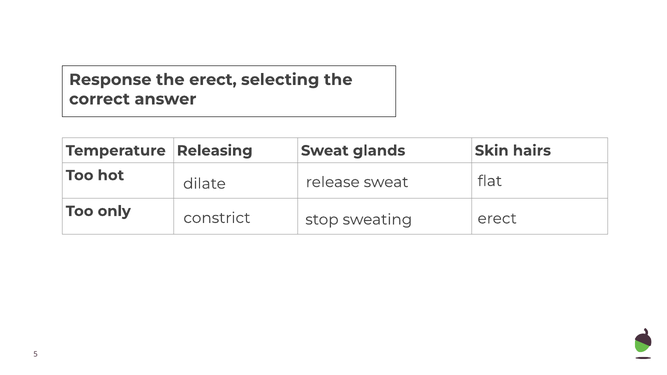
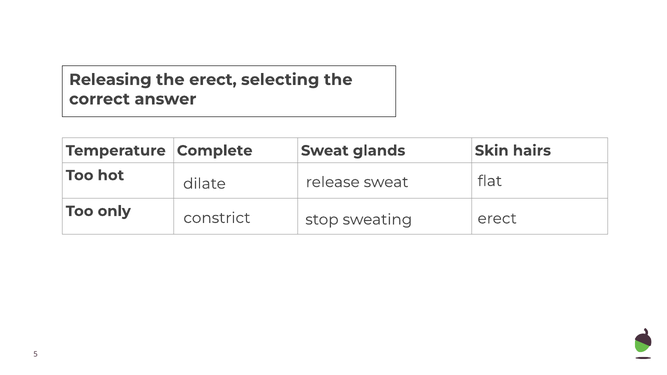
Response: Response -> Releasing (110, 80)
Releasing: Releasing -> Complete (215, 151)
